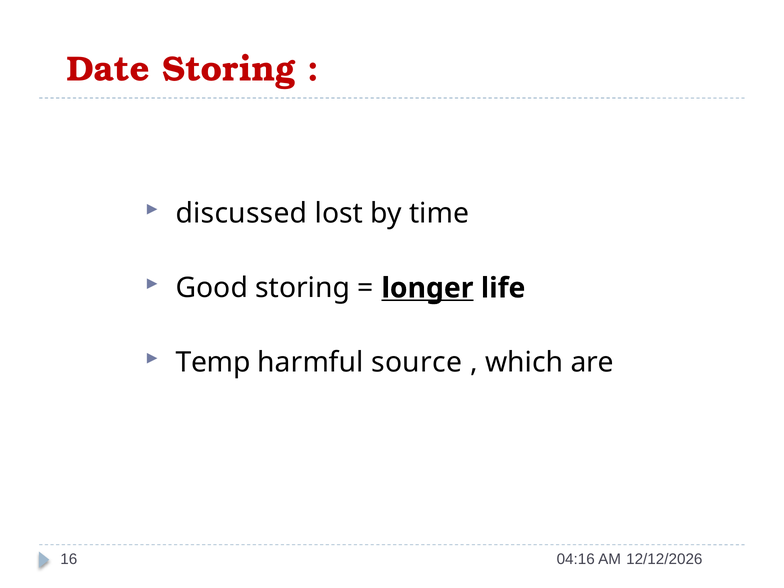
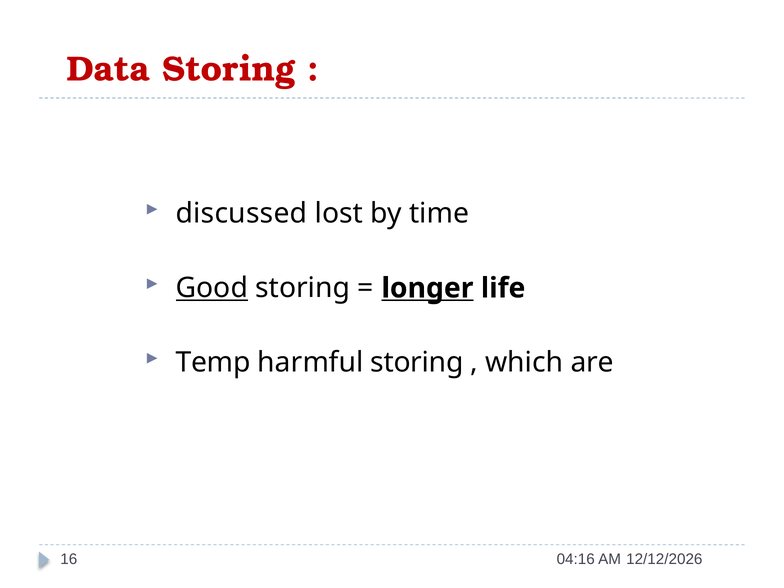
Date: Date -> Data (108, 69)
Good underline: none -> present (212, 288)
harmful source: source -> storing (417, 363)
